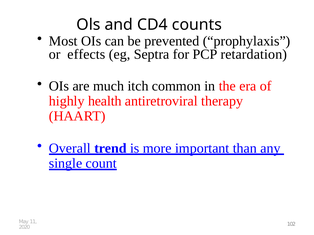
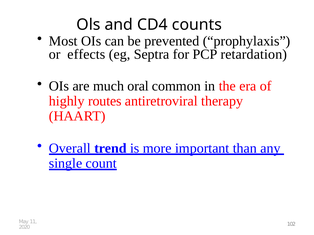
itch: itch -> oral (138, 86)
health: health -> routes (105, 101)
